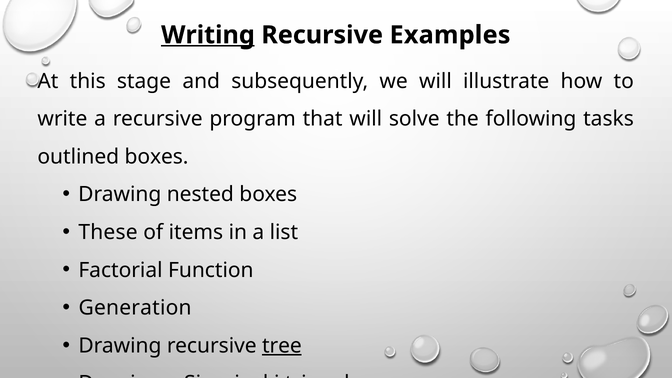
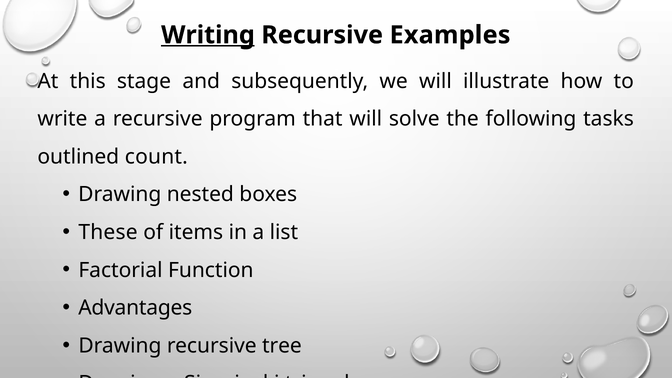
outlined boxes: boxes -> count (156, 157)
Generation: Generation -> Advantages (135, 308)
tree underline: present -> none (282, 346)
